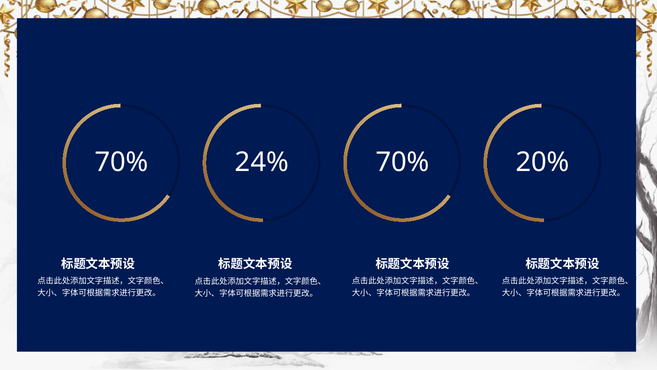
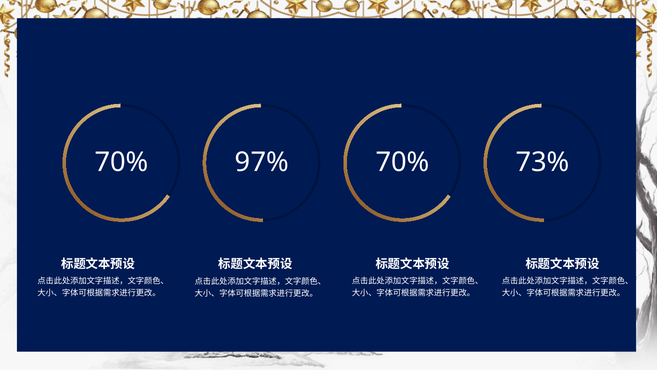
24%: 24% -> 97% (262, 162)
20%: 20% -> 73% (543, 162)
